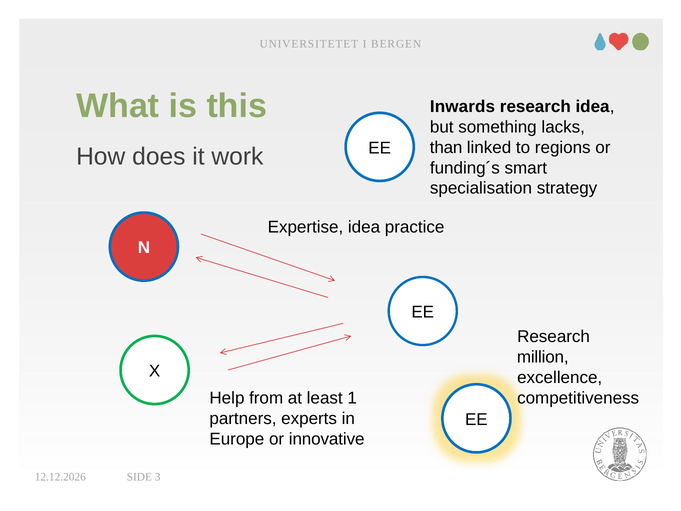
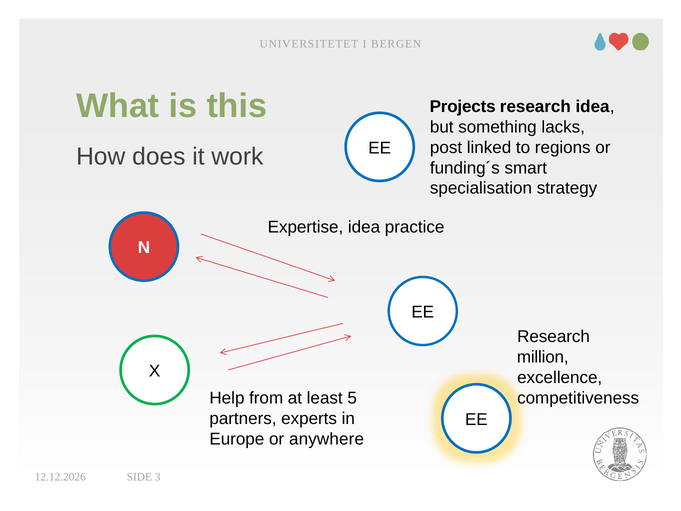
Inwards: Inwards -> Projects (463, 107)
than: than -> post (446, 147)
1: 1 -> 5 (352, 398)
innovative: innovative -> anywhere (327, 439)
